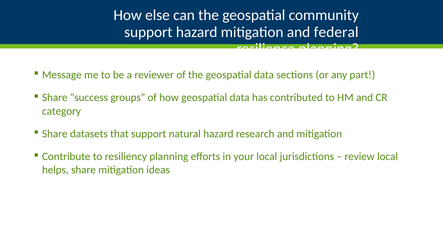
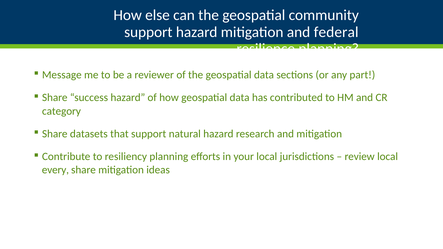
success groups: groups -> hazard (128, 98)
helps: helps -> every (55, 170)
